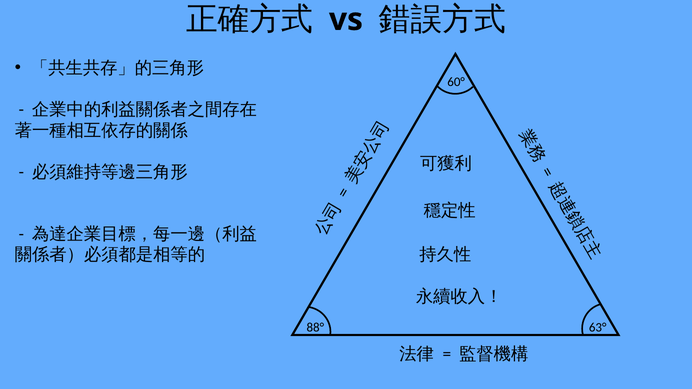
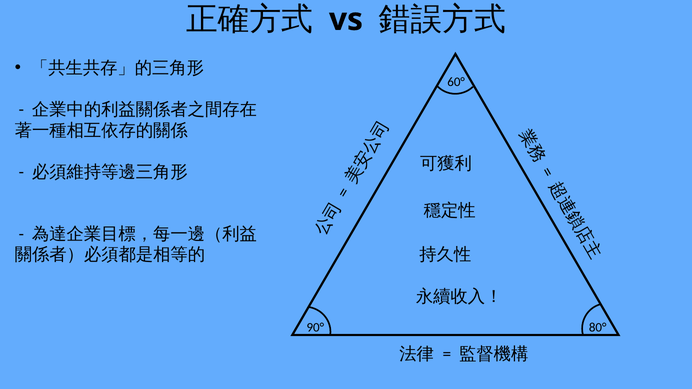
88°: 88° -> 90° (315, 328)
63°: 63° -> 80° (598, 328)
